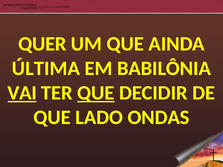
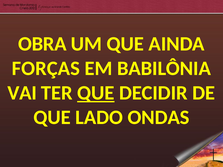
QUER: QUER -> OBRA (42, 44)
ÚLTIMA: ÚLTIMA -> FORÇAS (46, 68)
VAI underline: present -> none (22, 93)
